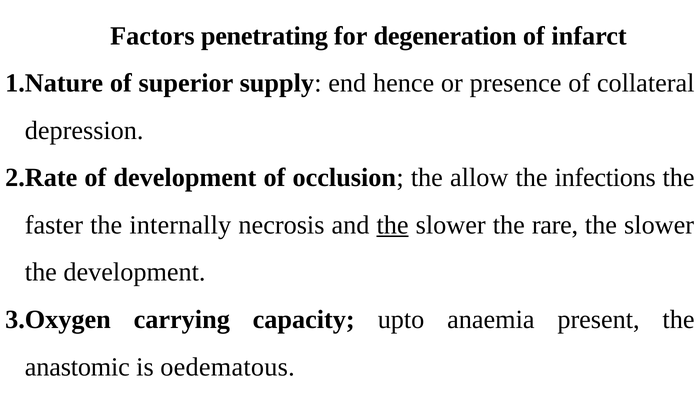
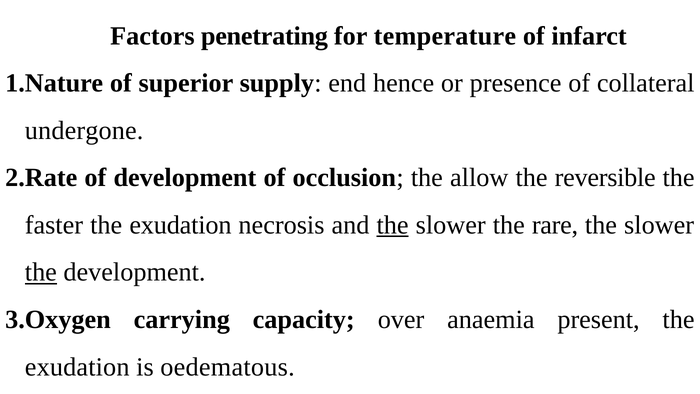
degeneration: degeneration -> temperature (445, 36)
depression: depression -> undergone (84, 130)
infections: infections -> reversible (605, 178)
faster the internally: internally -> exudation (180, 225)
the underline: none -> present (41, 272)
upto: upto -> over (401, 319)
anastomic: anastomic -> exudation (77, 367)
